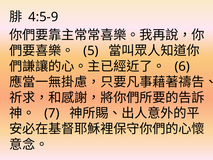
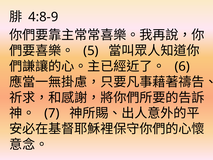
4:5-9: 4:5-9 -> 4:8-9 (43, 17)
